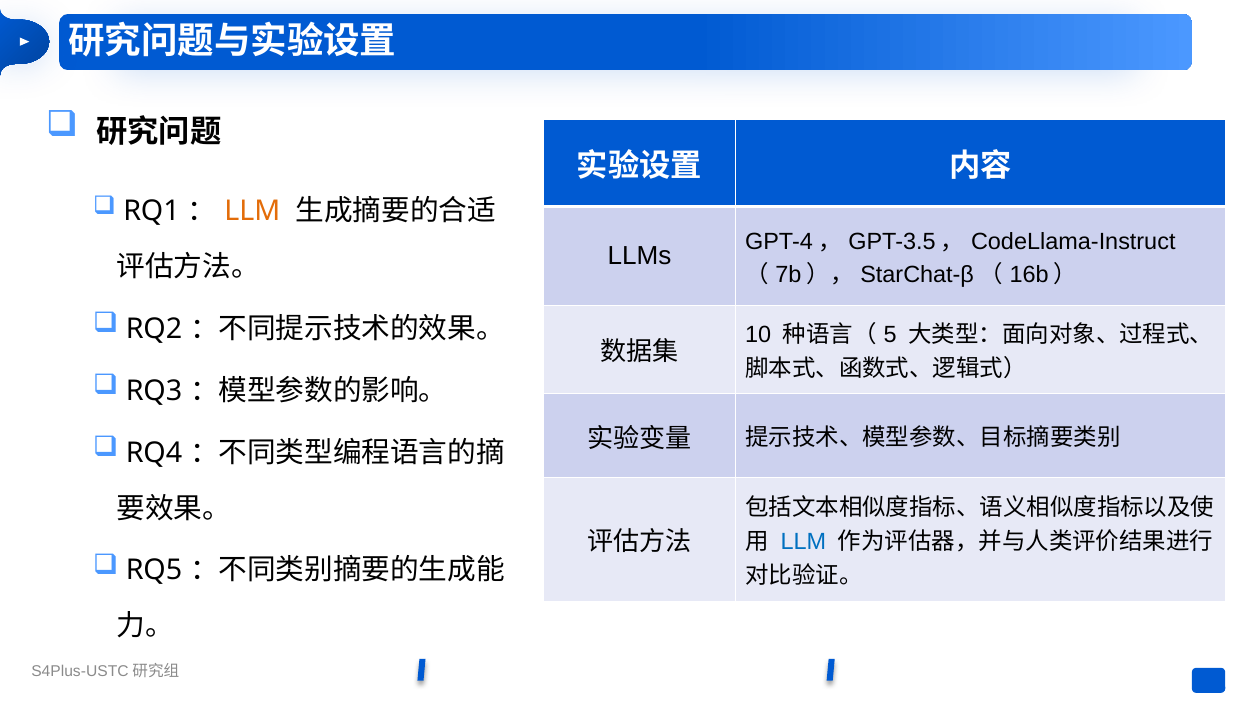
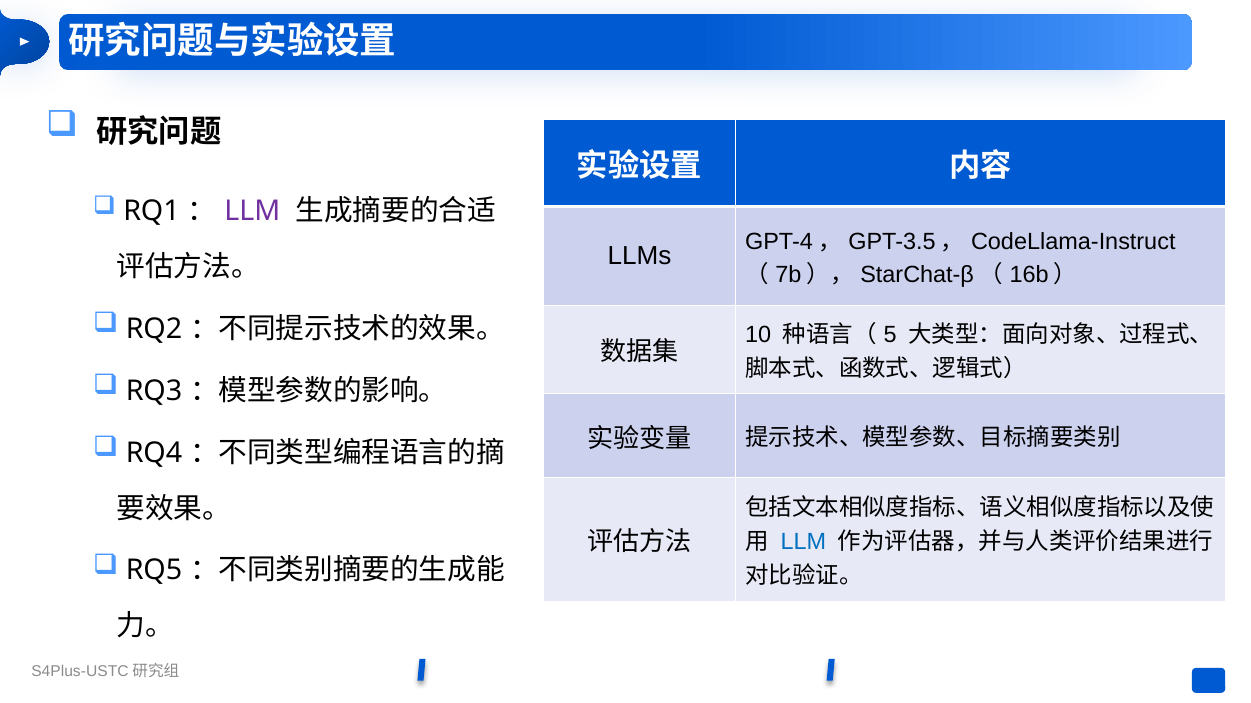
LLM colour: orange -> purple (252, 211)
